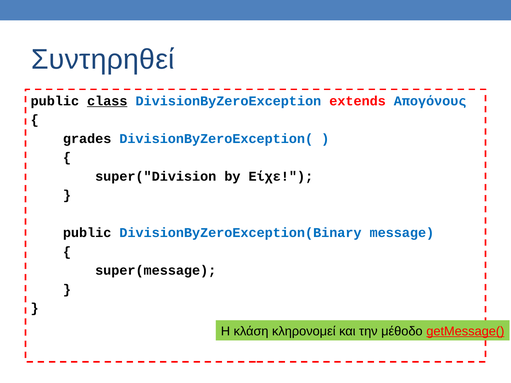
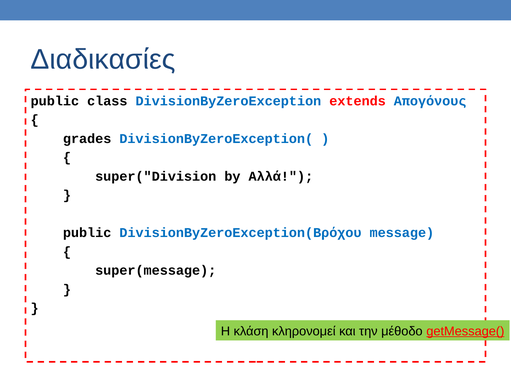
Συντηρηθεί: Συντηρηθεί -> Διαδικασίες (103, 59)
class underline: present -> none (107, 101)
Είχε: Είχε -> Αλλά (281, 176)
DivisionByZeroException(Binary: DivisionByZeroException(Binary -> DivisionByZeroException(Βρόχου (240, 233)
